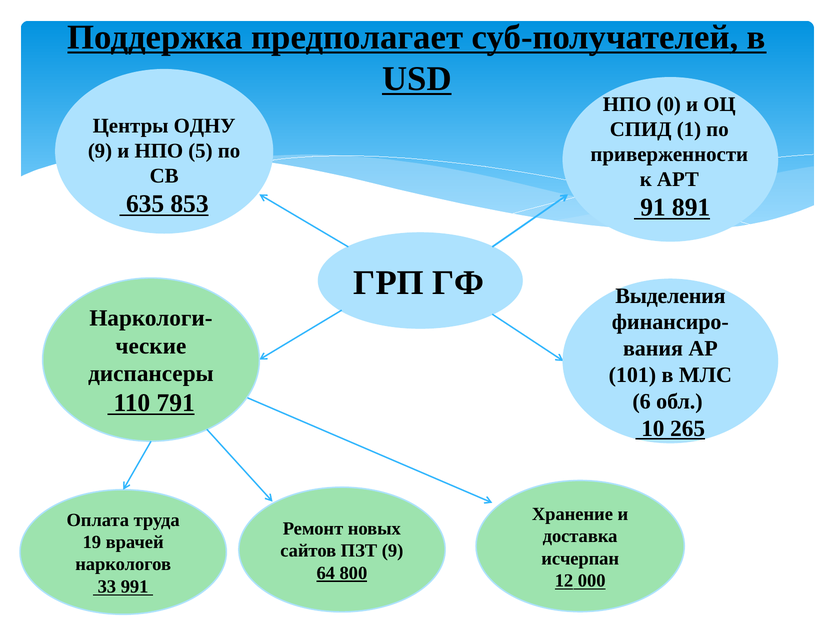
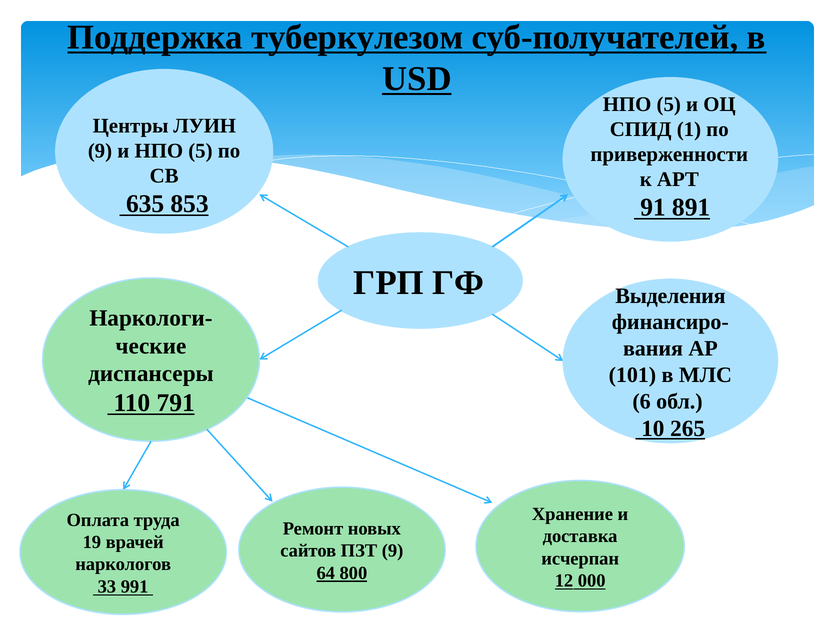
предполагает: предполагает -> туберкулезом (357, 37)
0: 0 -> 5 (669, 104)
ОДНУ: ОДНУ -> ЛУИН (205, 126)
